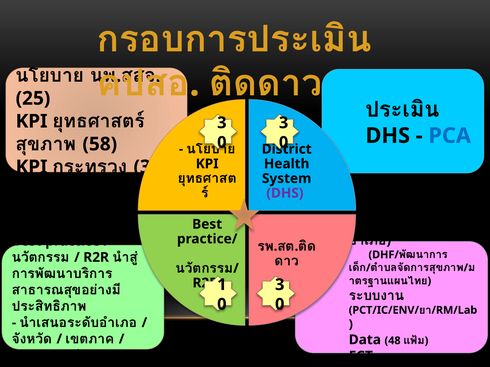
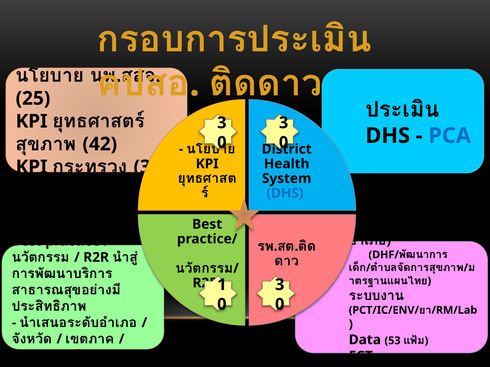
58: 58 -> 42 (100, 144)
DHS colour: purple -> blue (285, 193)
48: 48 -> 53 (393, 341)
